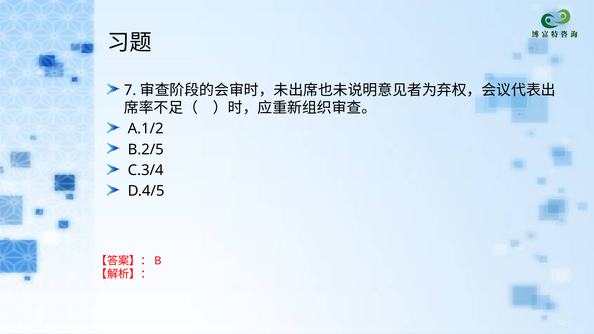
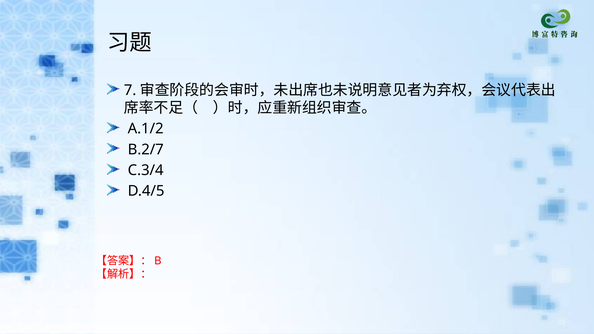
B.2/5: B.2/5 -> B.2/7 (146, 150)
